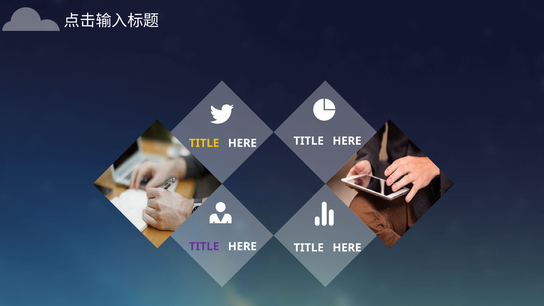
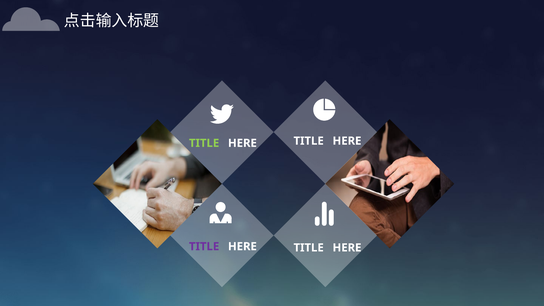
TITLE colour: yellow -> light green (204, 143)
